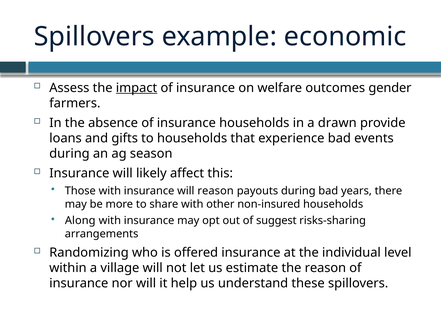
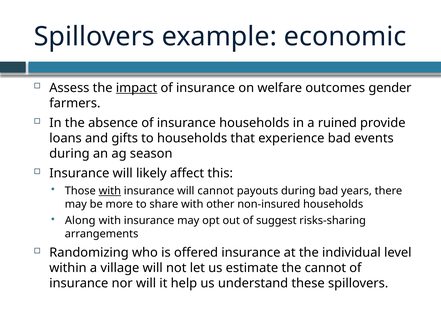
drawn: drawn -> ruined (337, 123)
with underline: none -> present (110, 191)
will reason: reason -> cannot (216, 191)
the reason: reason -> cannot (325, 269)
